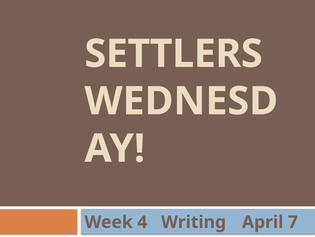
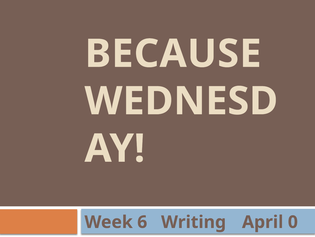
SETTLERS: SETTLERS -> BECAUSE (173, 54)
4: 4 -> 6 (142, 221)
7: 7 -> 0 (293, 221)
